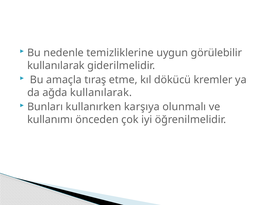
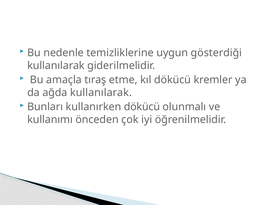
görülebilir: görülebilir -> gösterdiği (216, 53)
kullanırken karşıya: karşıya -> dökücü (142, 107)
